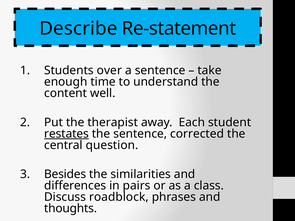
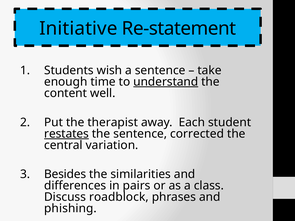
Describe: Describe -> Initiative (78, 29)
over: over -> wish (109, 70)
understand underline: none -> present (166, 82)
question: question -> variation (112, 145)
thoughts: thoughts -> phishing (70, 209)
